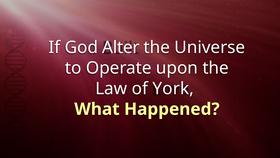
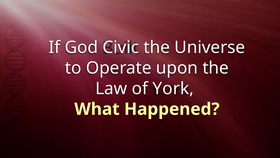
Alter: Alter -> Civic (121, 47)
